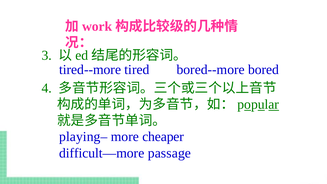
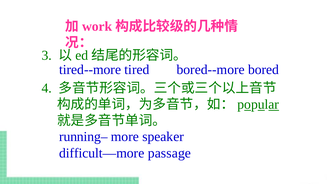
playing–: playing– -> running– (83, 137)
cheaper: cheaper -> speaker (163, 137)
